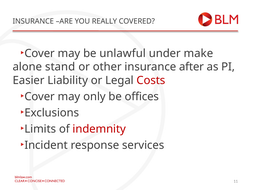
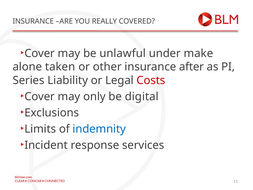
stand: stand -> taken (60, 67)
Easier: Easier -> Series (29, 80)
offices: offices -> digital (142, 96)
indemnity colour: red -> blue (99, 129)
